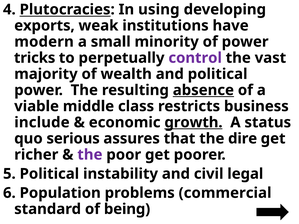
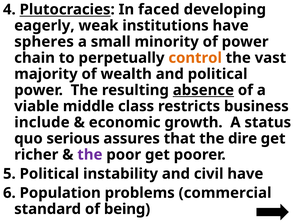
using: using -> faced (159, 9)
exports: exports -> eagerly (44, 26)
modern: modern -> spheres (44, 42)
tricks: tricks -> chain (35, 58)
control colour: purple -> orange (195, 58)
growth underline: present -> none (193, 123)
civil legal: legal -> have (245, 174)
